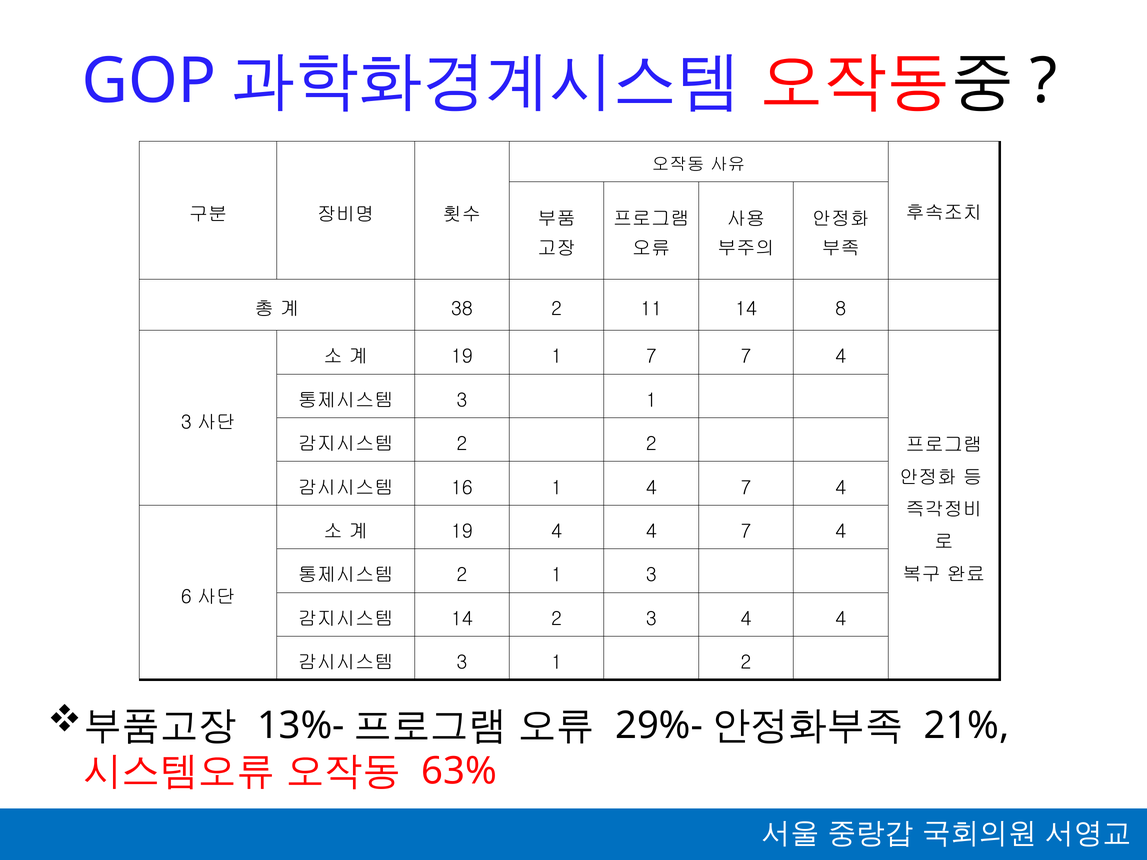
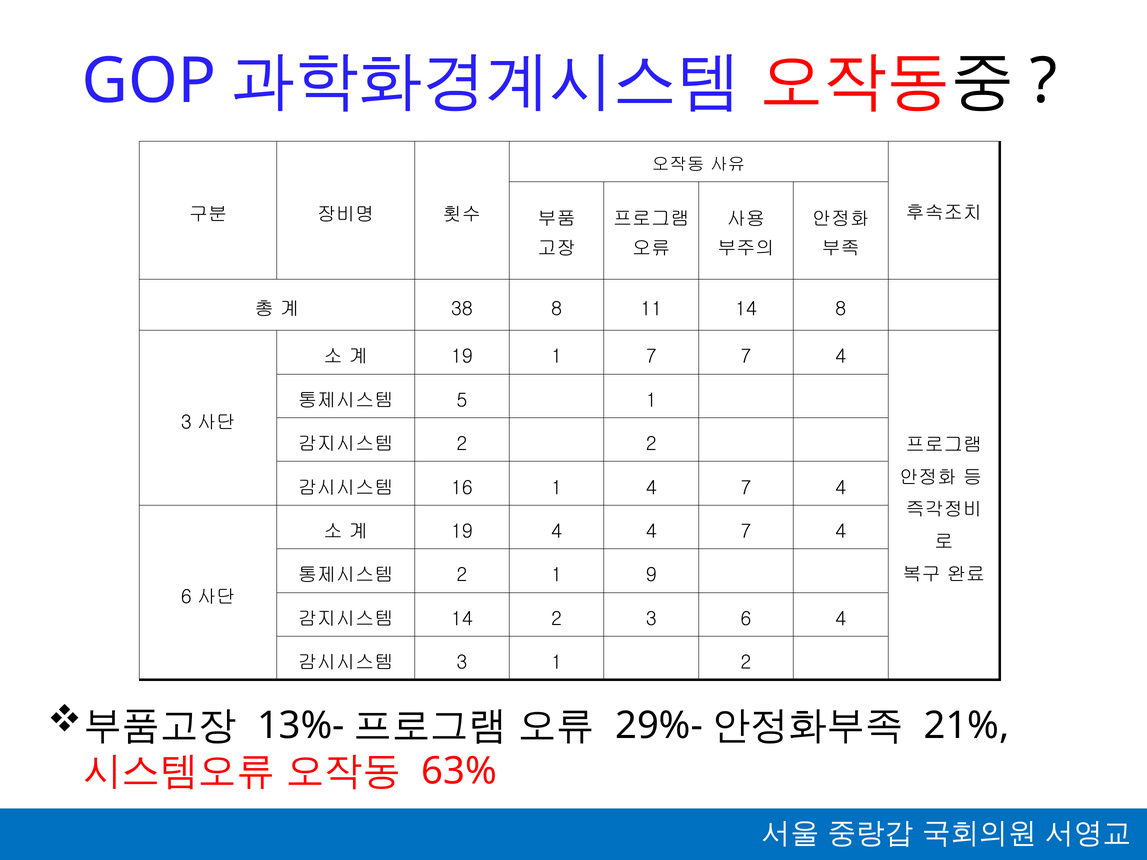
38 2: 2 -> 8 (557, 309)
3: 3 -> 5 (462, 400)
1 3: 3 -> 9 (651, 575)
3 4: 4 -> 6 (746, 619)
